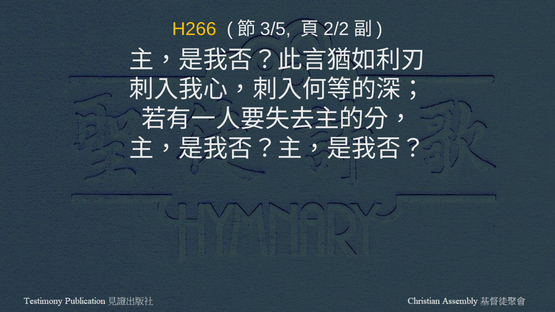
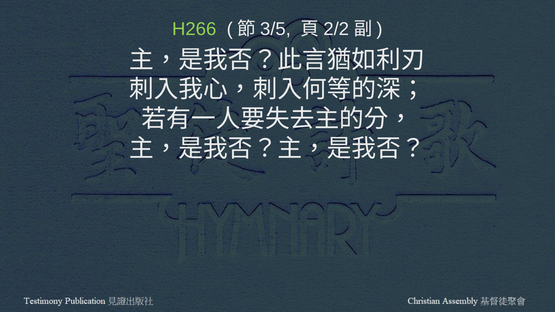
H266 colour: yellow -> light green (194, 29)
